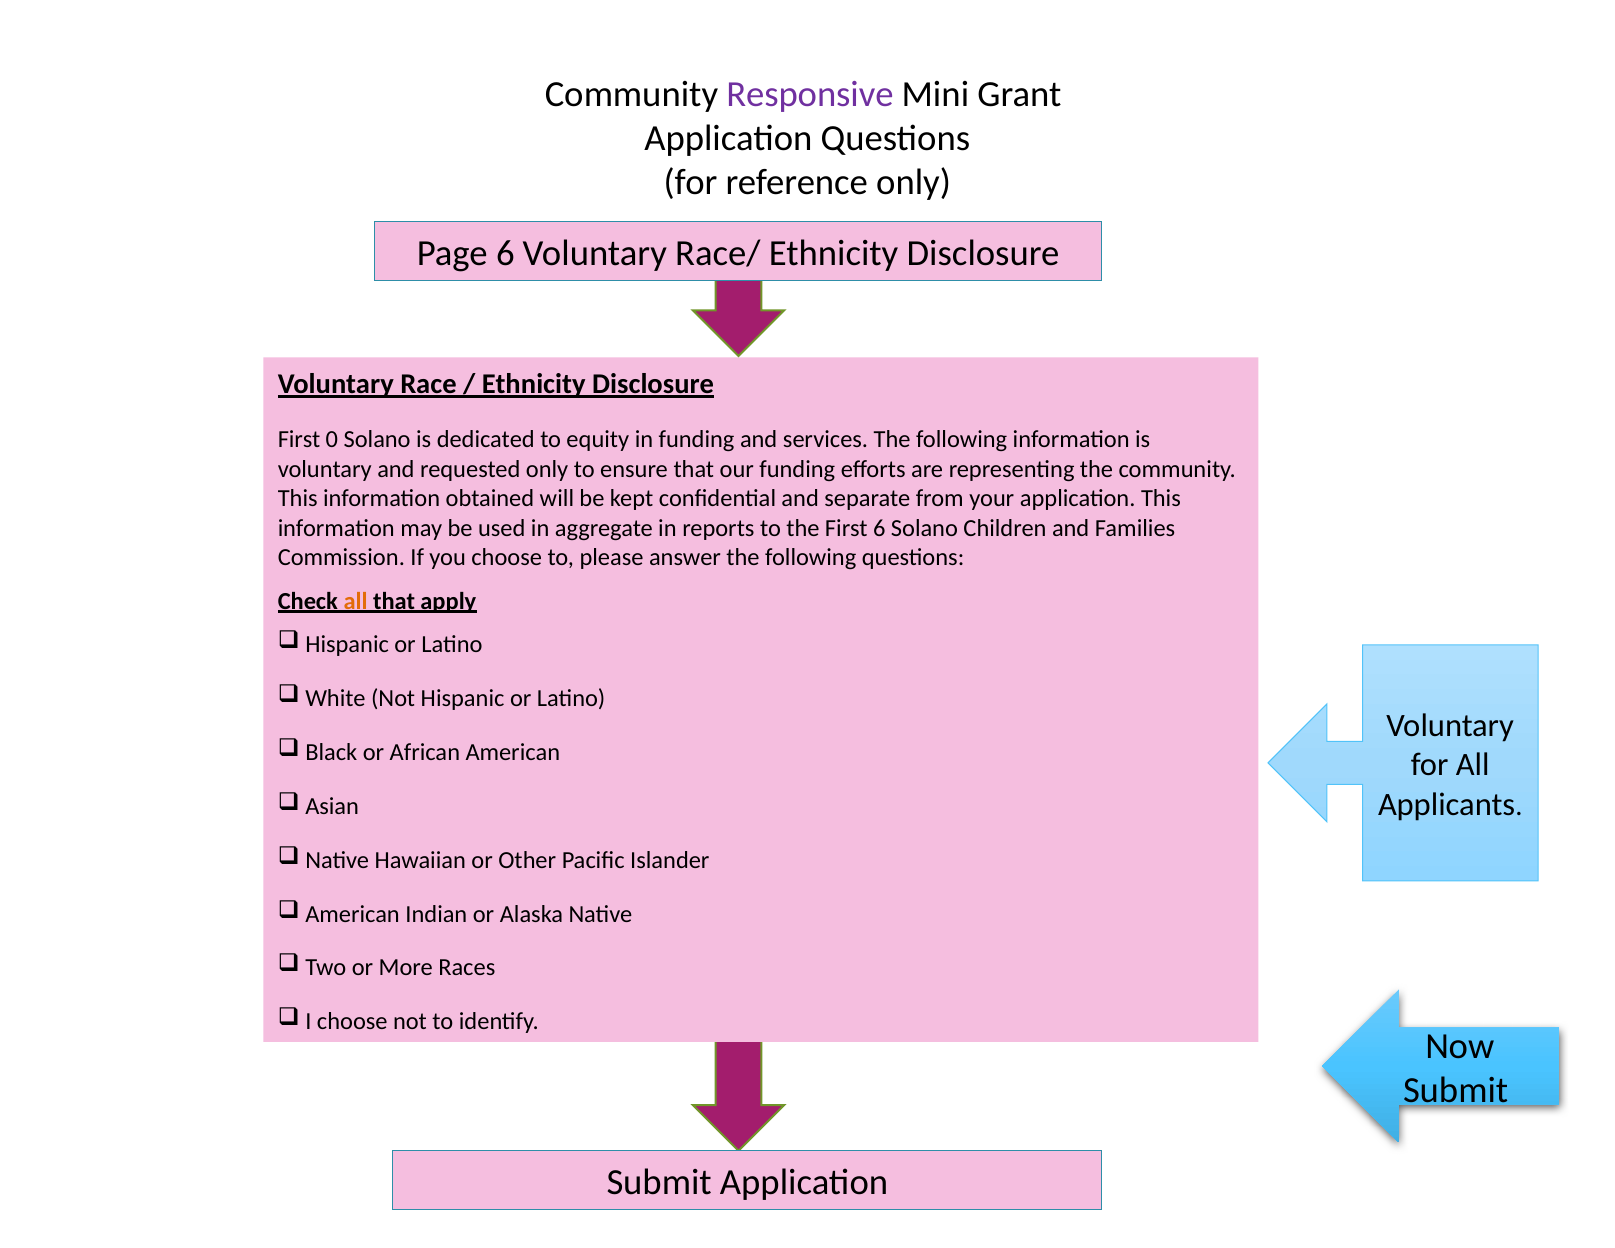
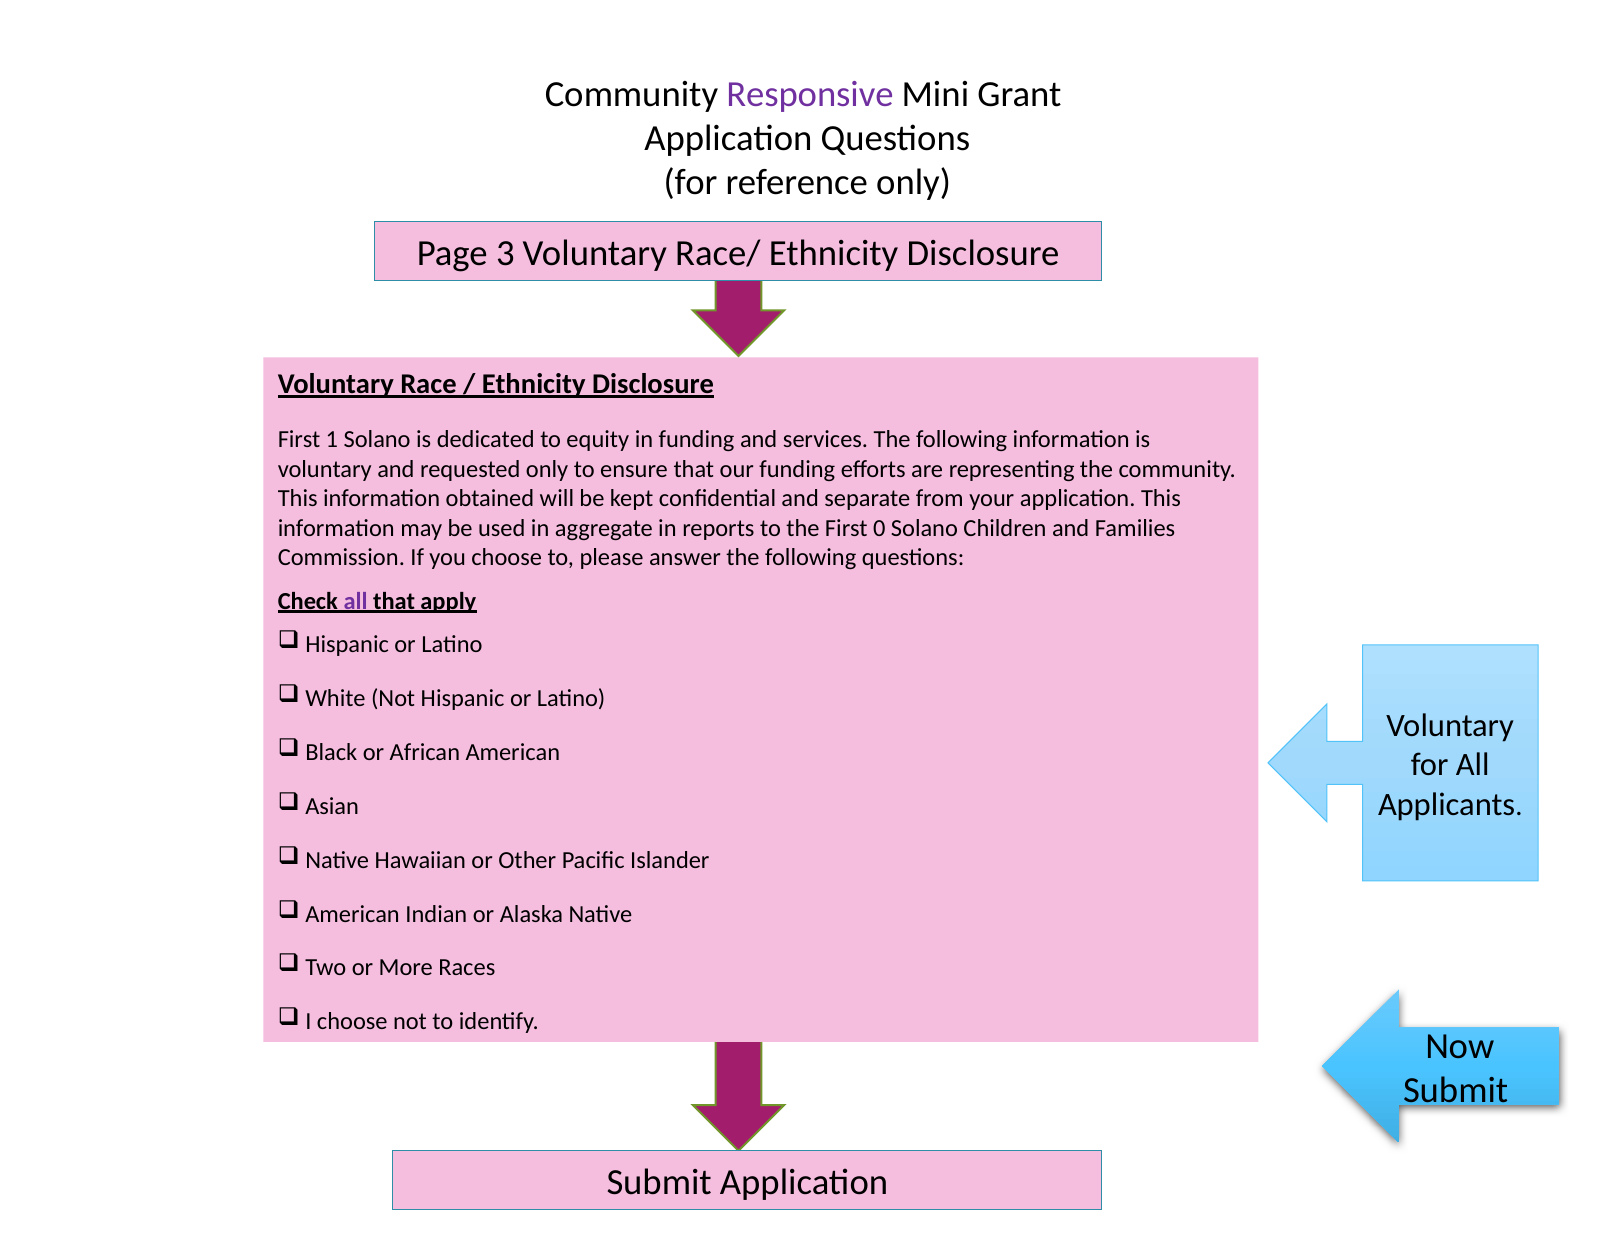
Page 6: 6 -> 3 (505, 253)
0: 0 -> 1 (332, 440)
First 6: 6 -> 0 (879, 528)
all colour: orange -> purple (356, 601)
